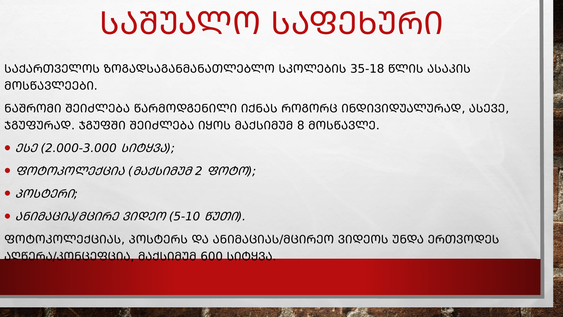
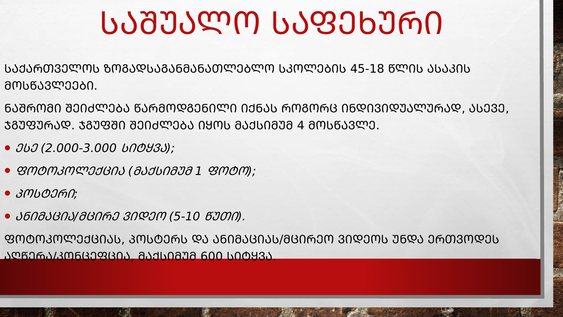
35-18: 35-18 -> 45-18 (367, 69)
8: 8 -> 4 (301, 125)
2: 2 -> 1 (199, 171)
